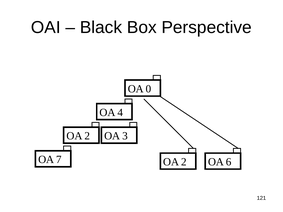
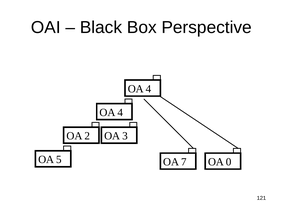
0: 0 -> 4 (149, 89)
7: 7 -> 5 (59, 160)
2: 2 -> 7 (184, 162)
6: 6 -> 0 (229, 162)
